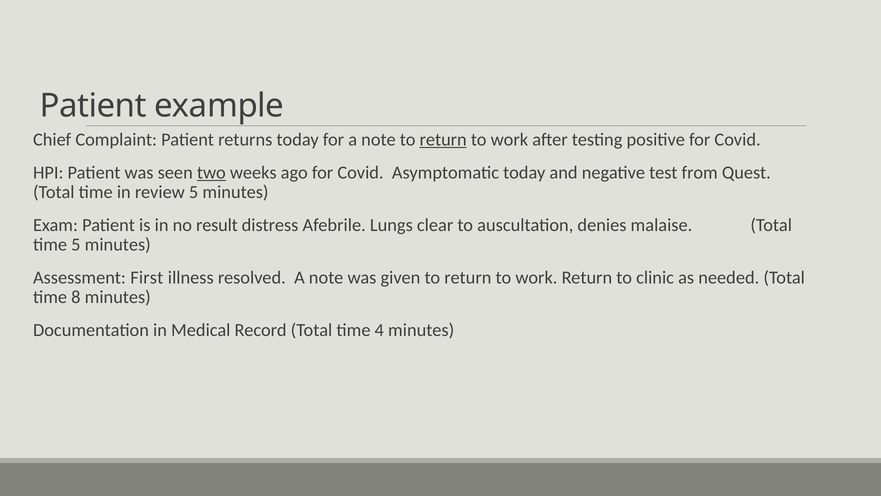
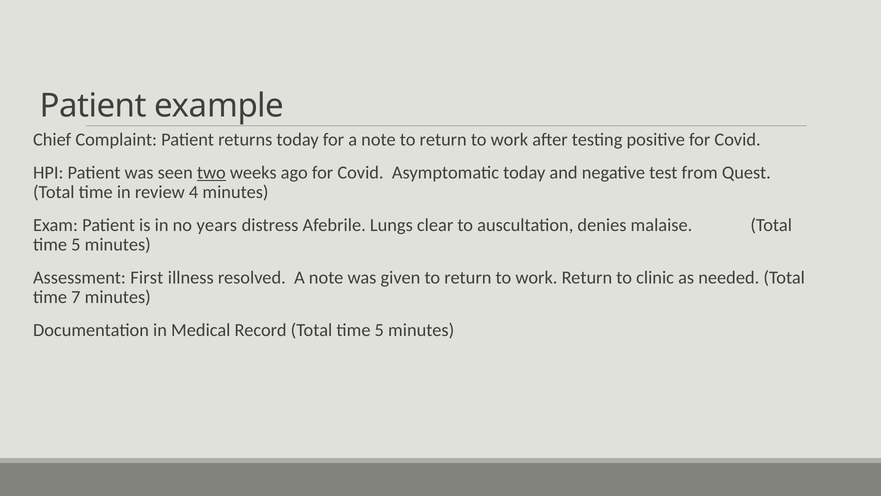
return underline: present -> none (443, 140)
review 5: 5 -> 4 (194, 192)
result: result -> years (217, 225)
8: 8 -> 7 (76, 297)
Record Total time 4: 4 -> 5 (379, 330)
